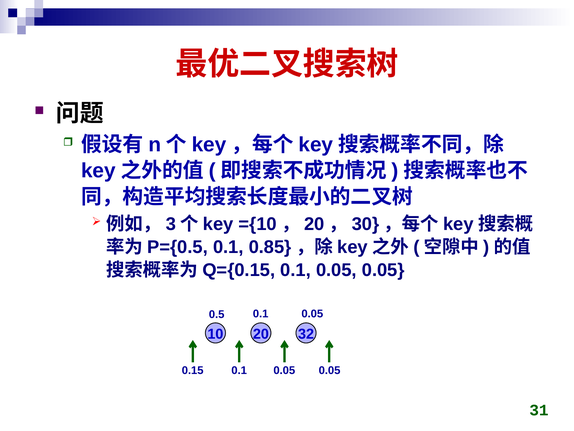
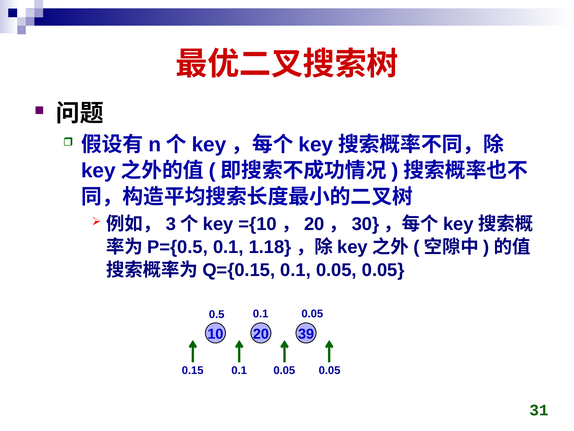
0.85: 0.85 -> 1.18 (270, 247)
32: 32 -> 39 (306, 334)
